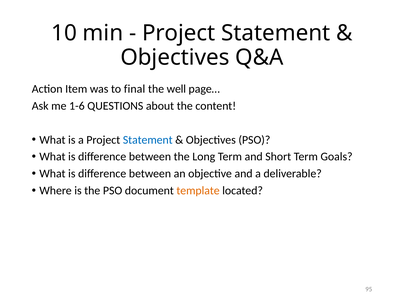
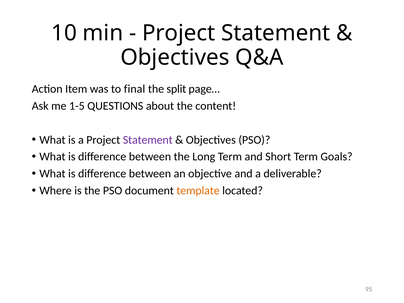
well: well -> split (176, 89)
1-6: 1-6 -> 1-5 (77, 106)
Statement colour: blue -> purple (148, 140)
